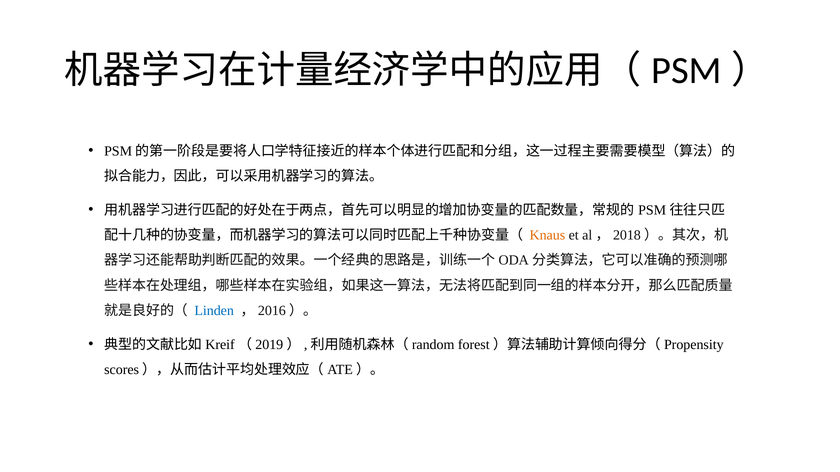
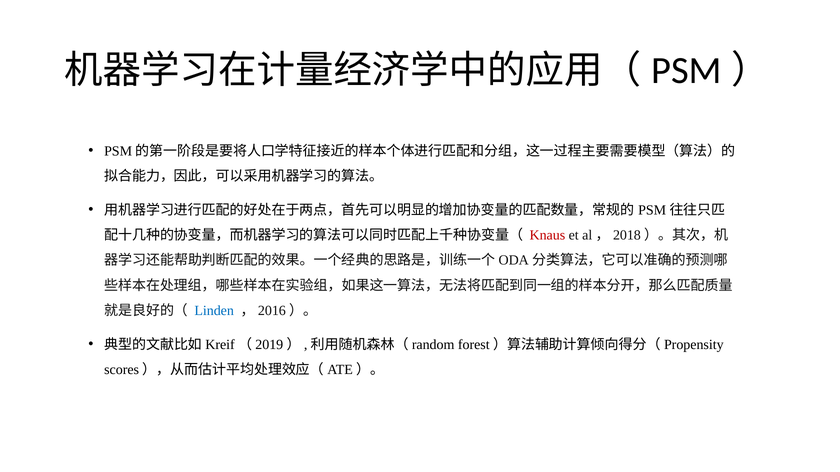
Knaus colour: orange -> red (547, 235)
